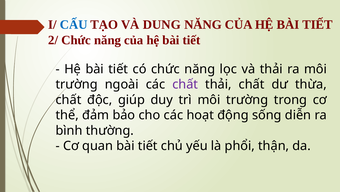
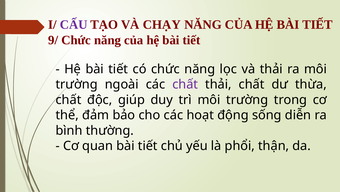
CẤU colour: blue -> purple (74, 25)
DUNG: DUNG -> CHẠY (162, 25)
2/: 2/ -> 9/ (53, 40)
